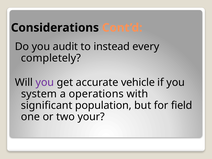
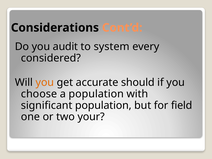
instead: instead -> system (112, 47)
completely: completely -> considered (51, 58)
you colour: purple -> orange (45, 82)
vehicle: vehicle -> should (138, 82)
system: system -> choose (39, 94)
a operations: operations -> population (96, 94)
